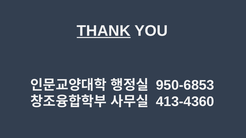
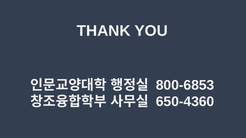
THANK underline: present -> none (104, 31)
950-6853: 950-6853 -> 800-6853 (185, 85)
413-4360: 413-4360 -> 650-4360 (185, 102)
